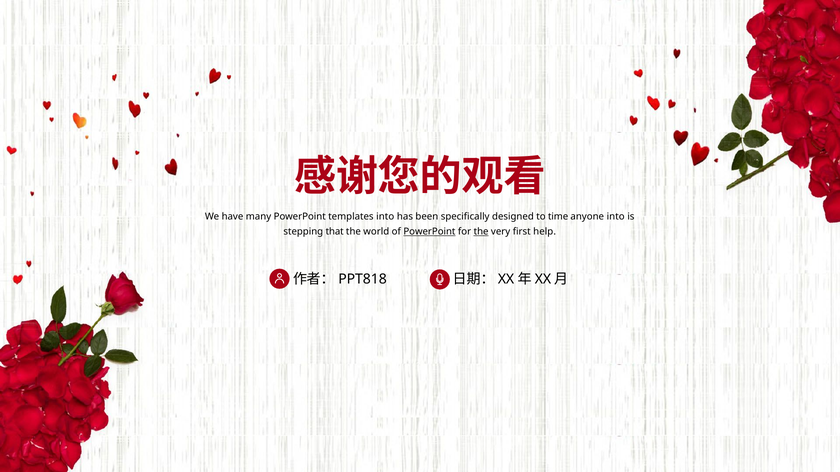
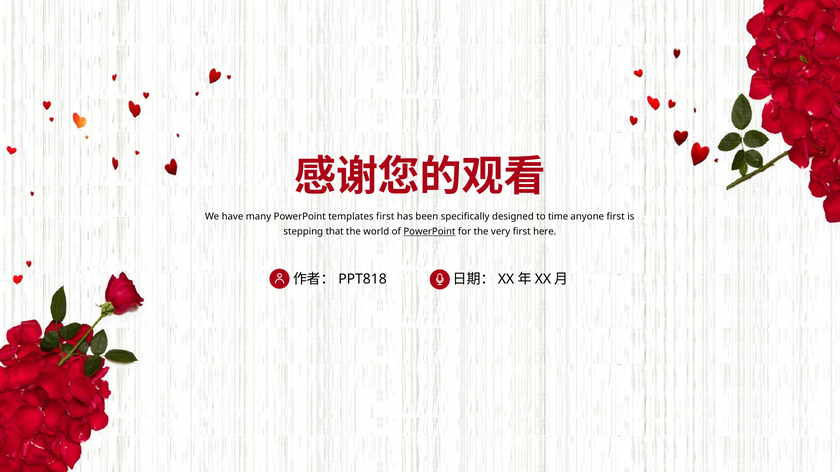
templates into: into -> first (385, 217)
anyone into: into -> first (616, 217)
the underline: present -> none (481, 232)
help: help -> here (545, 232)
